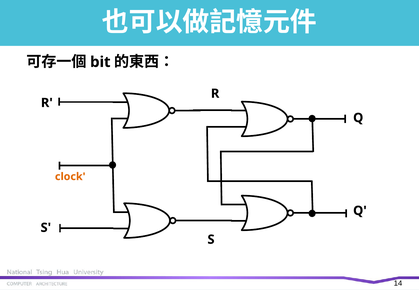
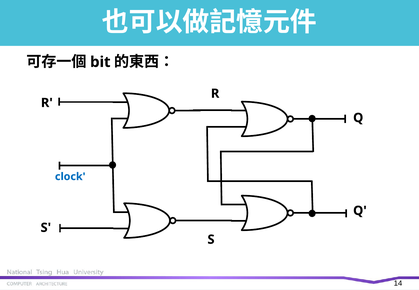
clock colour: orange -> blue (70, 177)
